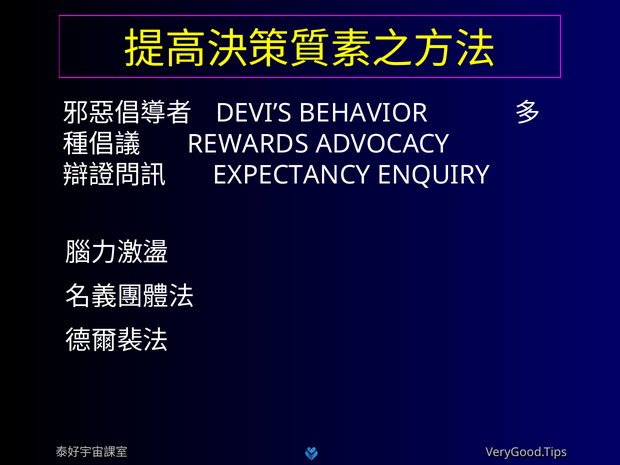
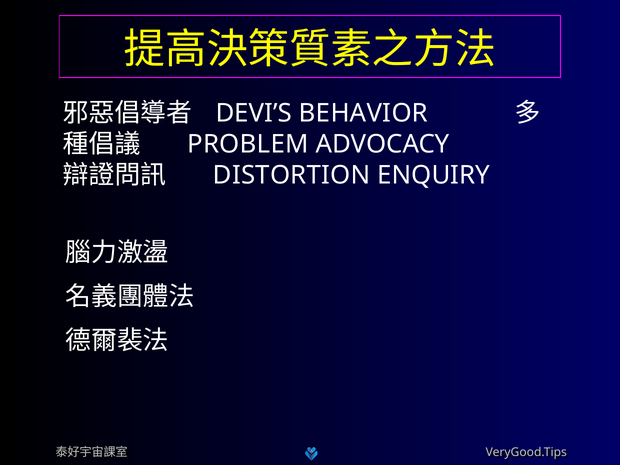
REWARDS: REWARDS -> PROBLEM (248, 144)
EXPECTANCY: EXPECTANCY -> DISTORTION (292, 175)
